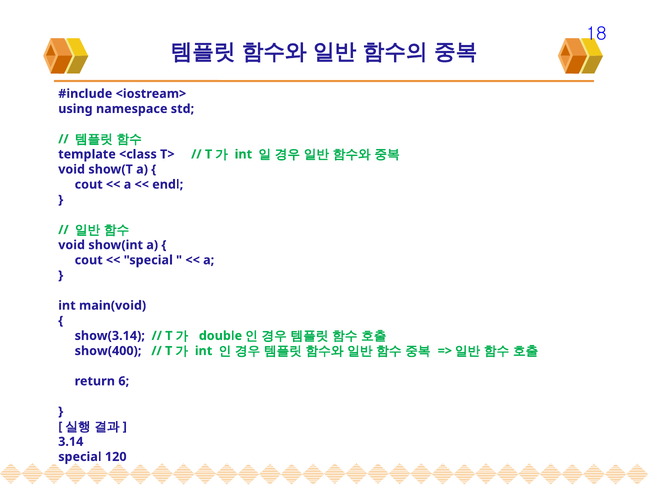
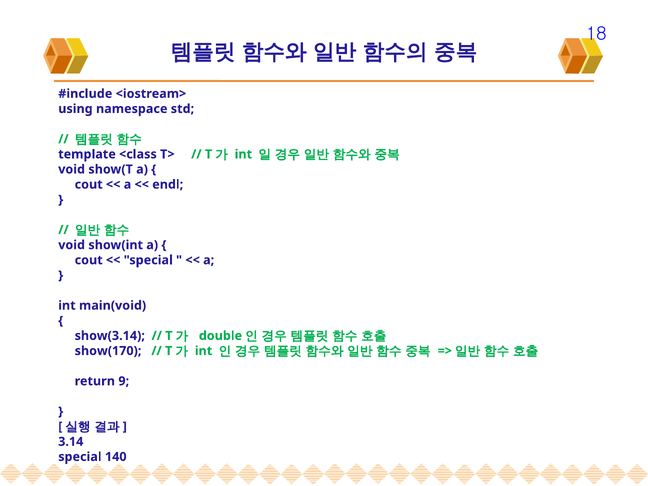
show(400: show(400 -> show(170 (108, 351)
6: 6 -> 9 (124, 381)
120: 120 -> 140 (116, 457)
